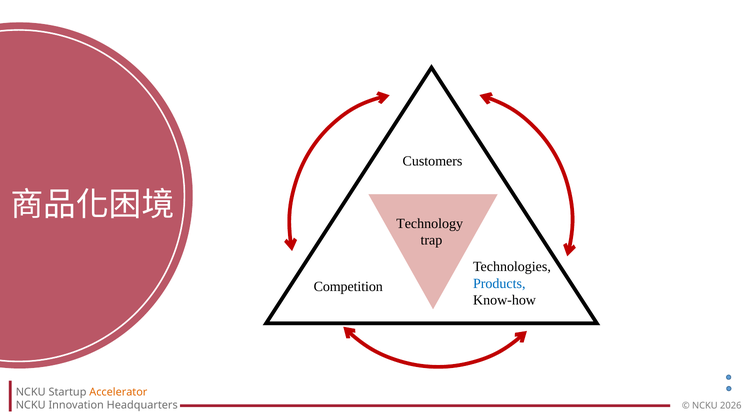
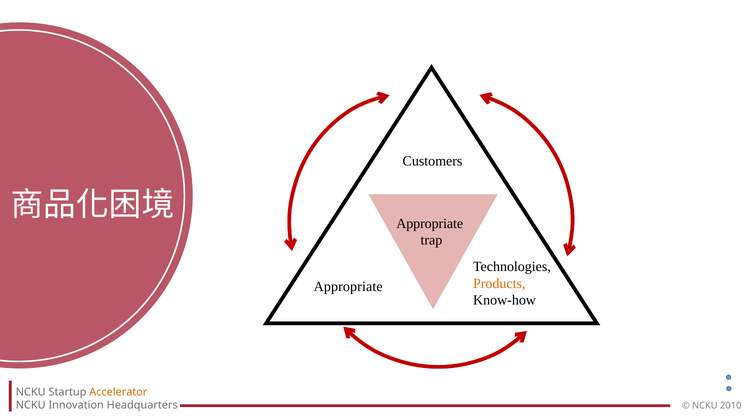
Technology: Technology -> Appropriate (430, 224)
Products colour: blue -> orange (499, 284)
Competition: Competition -> Appropriate (348, 287)
2026: 2026 -> 2010 (731, 406)
